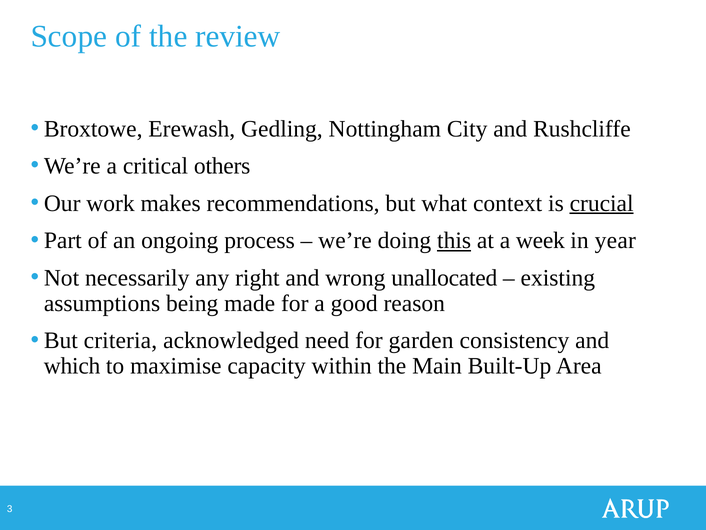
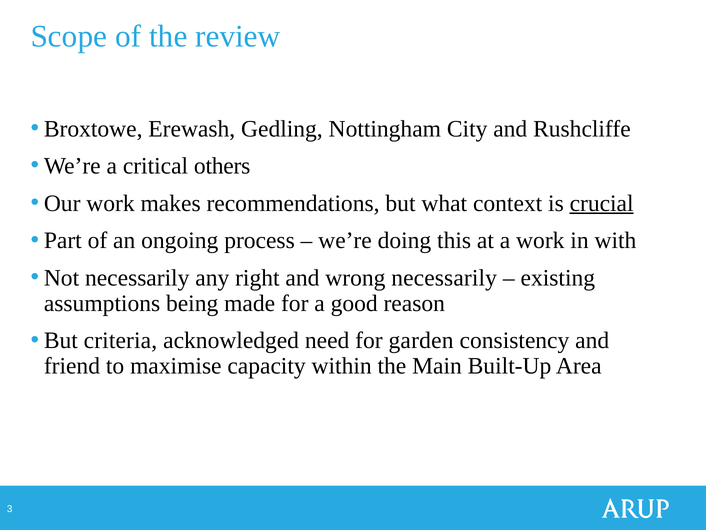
this underline: present -> none (454, 240)
a week: week -> work (540, 240)
year: year -> with (615, 240)
wrong unallocated: unallocated -> necessarily (444, 278)
which: which -> friend (72, 366)
